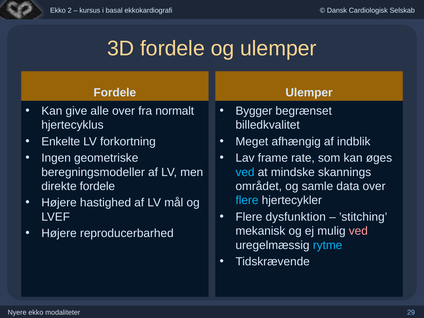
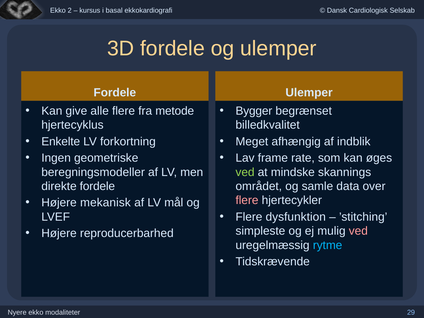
alle over: over -> flere (124, 111)
normalt: normalt -> metode (175, 111)
ved colour: light blue -> light green (245, 172)
flere colour: light blue -> pink (247, 200)
hastighed: hastighed -> mekanisk (105, 203)
mekanisk: mekanisk -> simpleste (260, 231)
